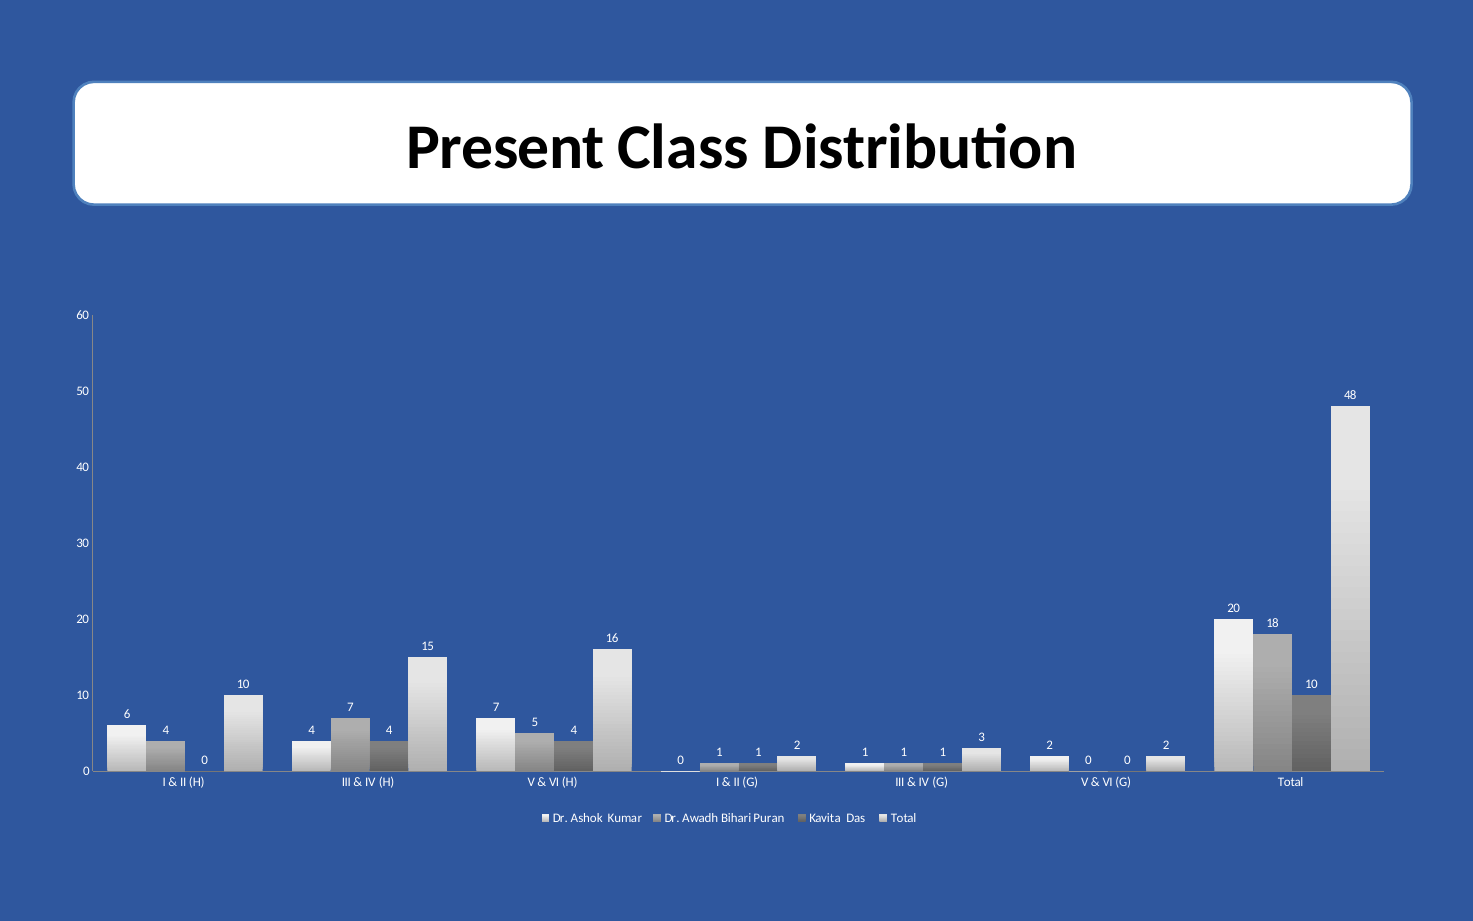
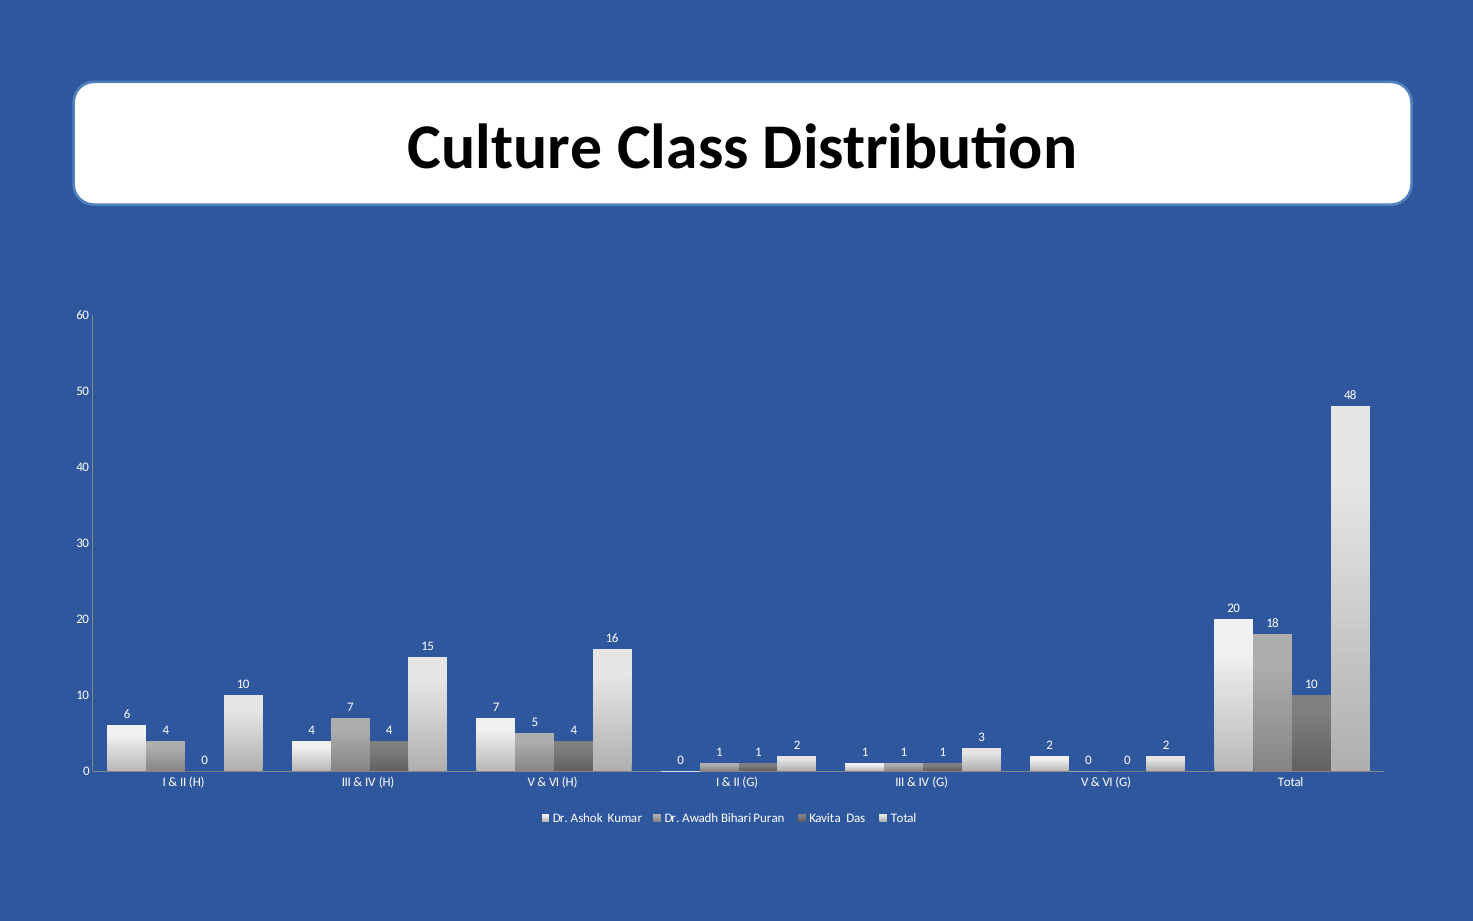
Present: Present -> Culture (505, 148)
